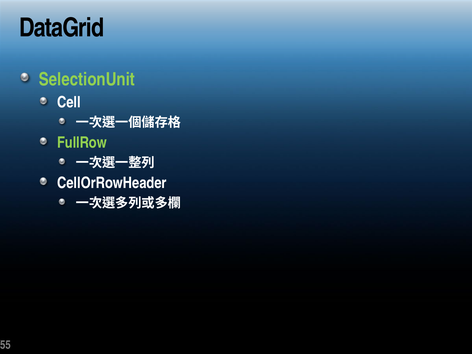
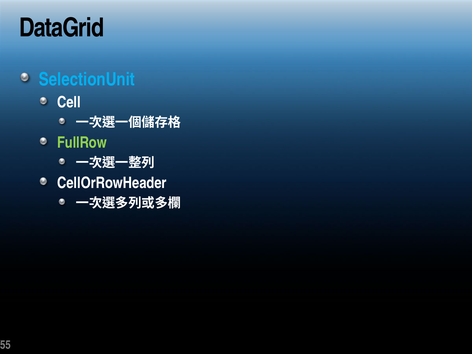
SelectionUnit colour: light green -> light blue (87, 79)
